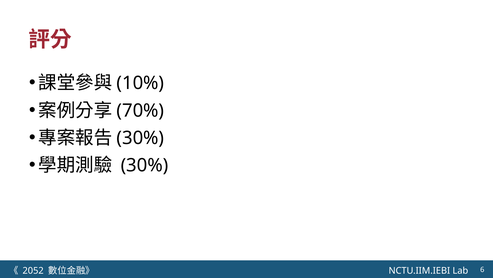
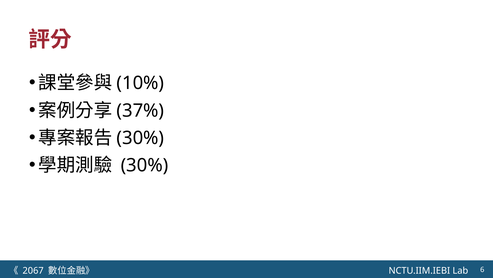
70%: 70% -> 37% (140, 110)
2052: 2052 -> 2067 (33, 270)
